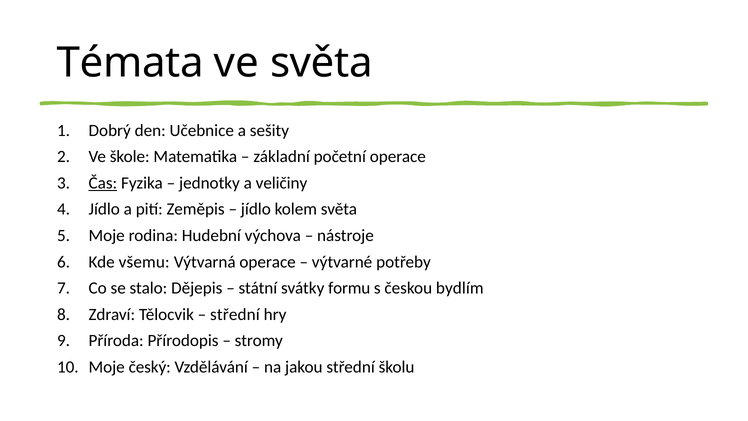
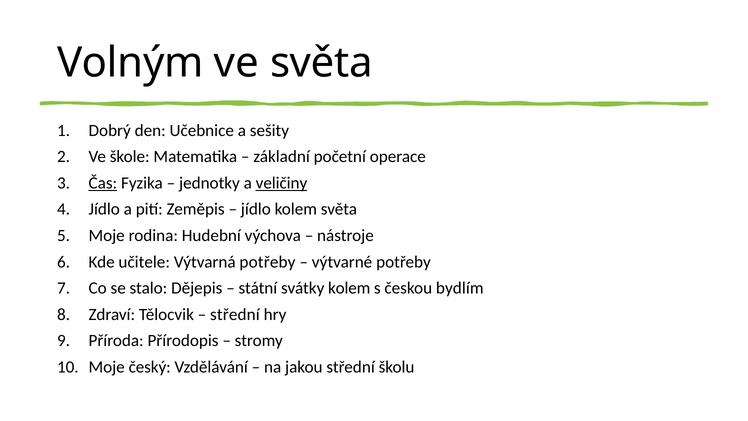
Témata: Témata -> Volným (130, 63)
veličiny underline: none -> present (282, 183)
všemu: všemu -> učitele (144, 262)
Výtvarná operace: operace -> potřeby (267, 262)
svátky formu: formu -> kolem (349, 288)
